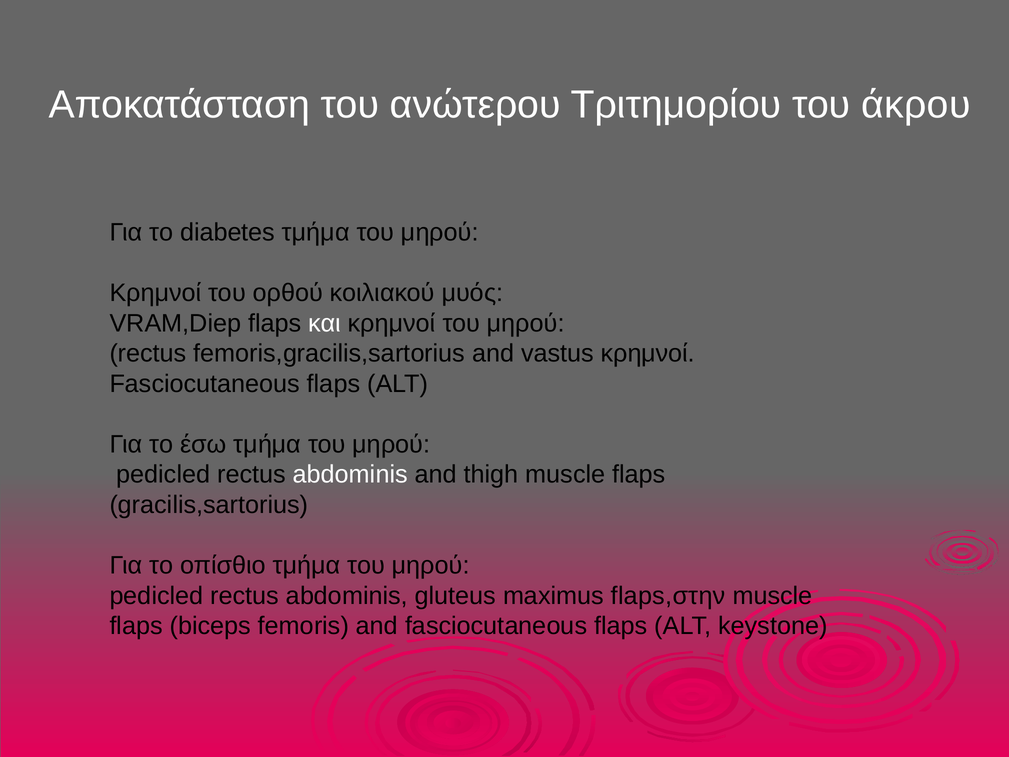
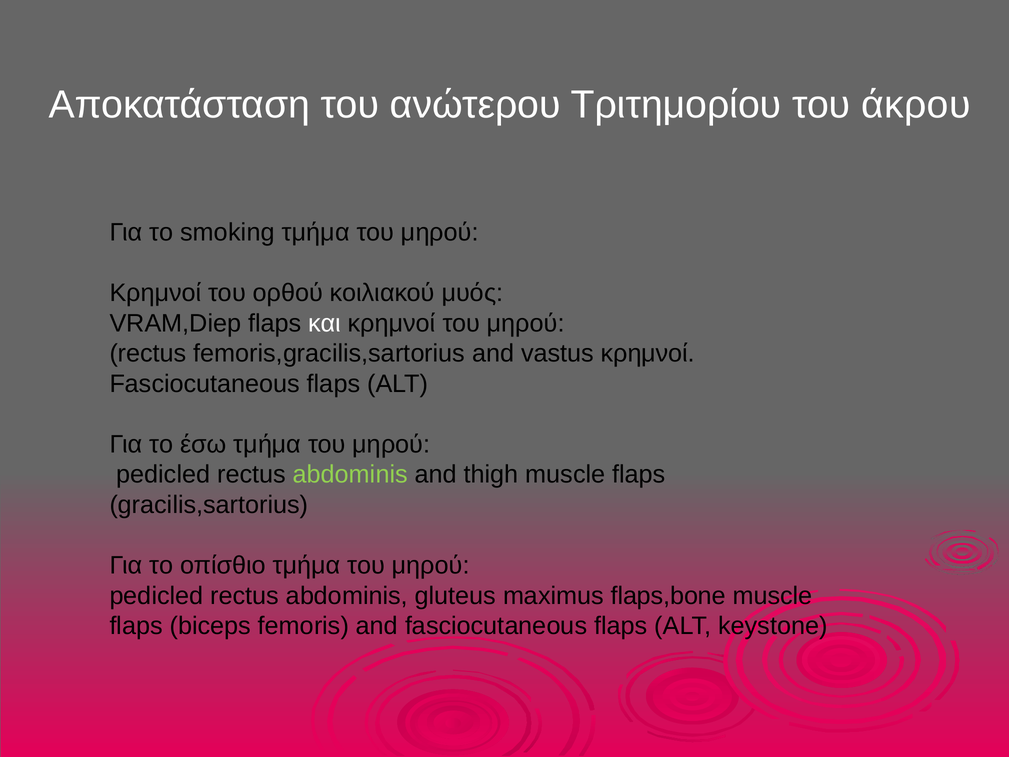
diabetes: diabetes -> smoking (227, 232)
abdominis colour: white -> light green (350, 474)
flaps,στην: flaps,στην -> flaps,bone (668, 596)
